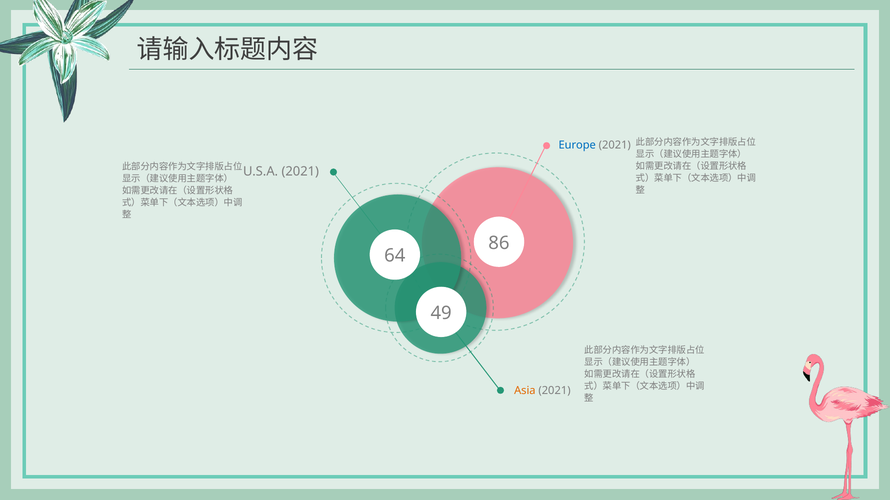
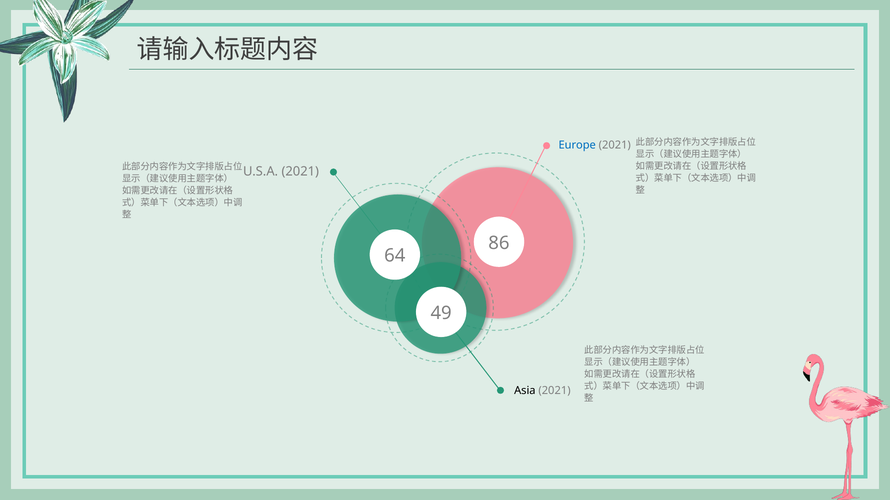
Asia colour: orange -> black (525, 391)
